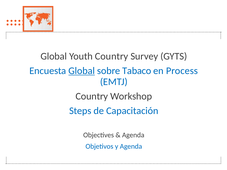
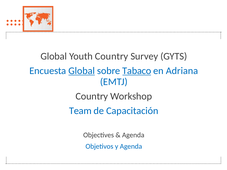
Tabaco underline: none -> present (137, 71)
Process: Process -> Adriana (182, 71)
Steps: Steps -> Team (80, 111)
